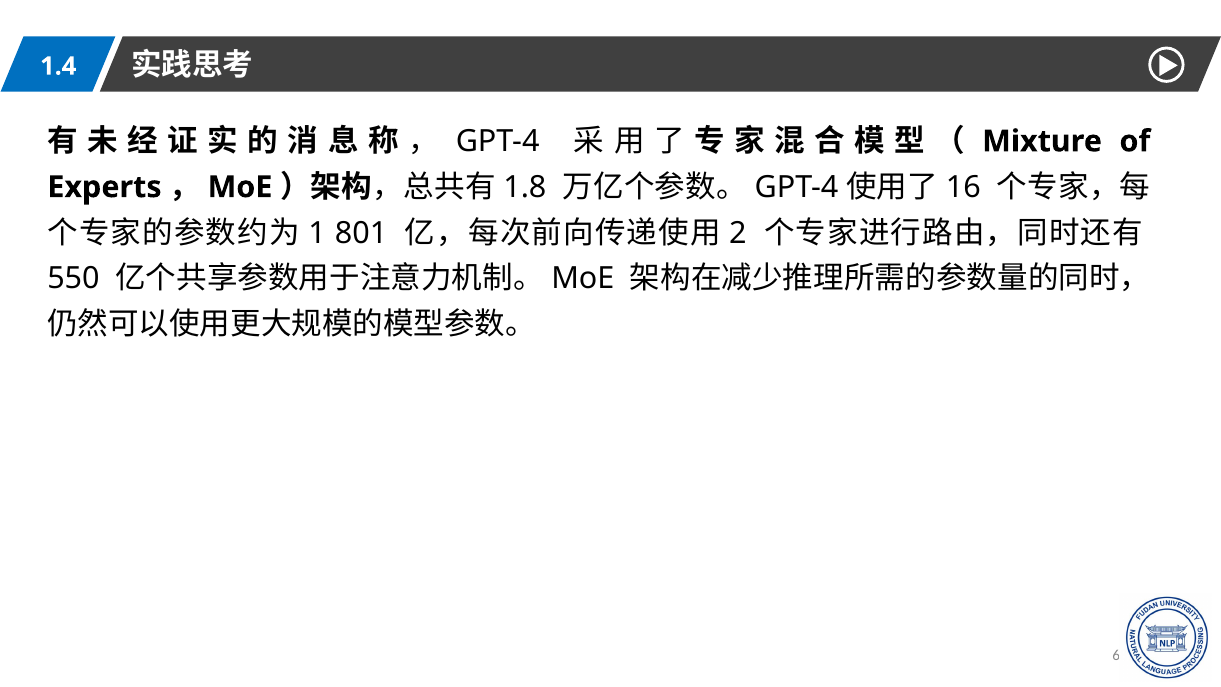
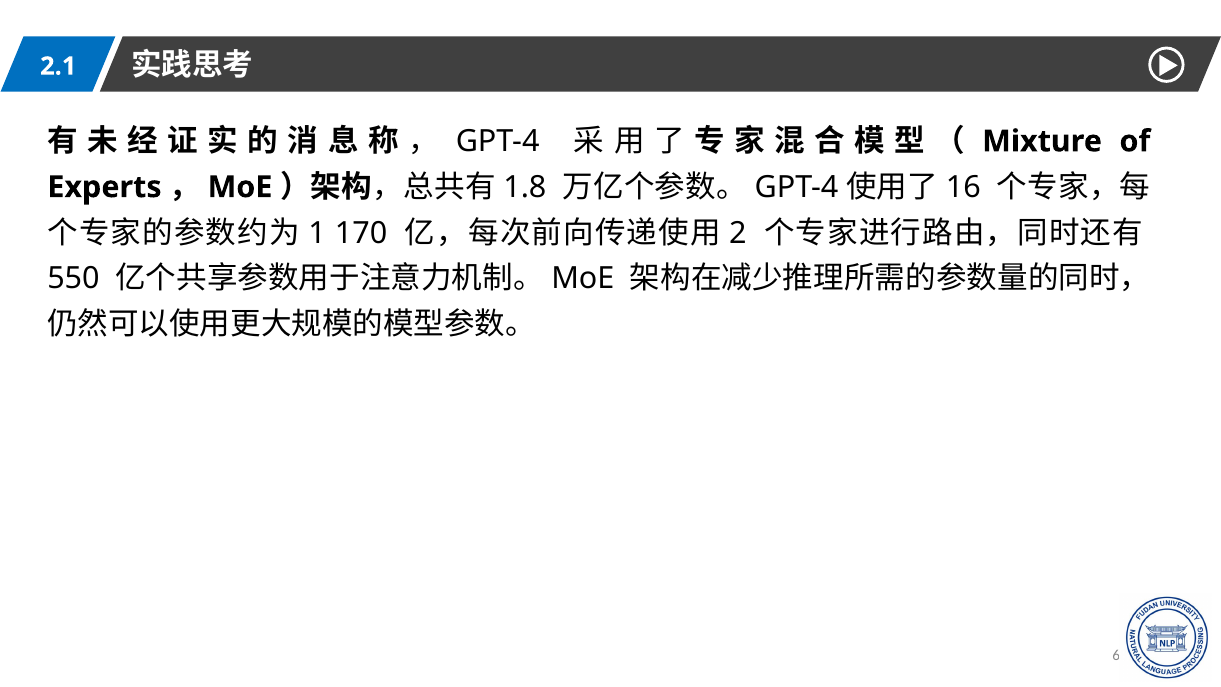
1.4: 1.4 -> 2.1 (58, 66)
801: 801 -> 170 (361, 233)
